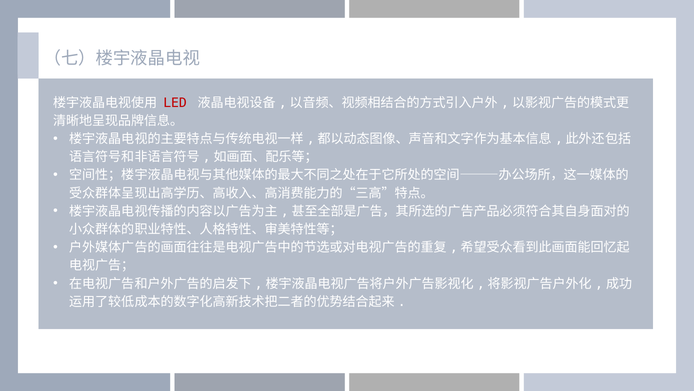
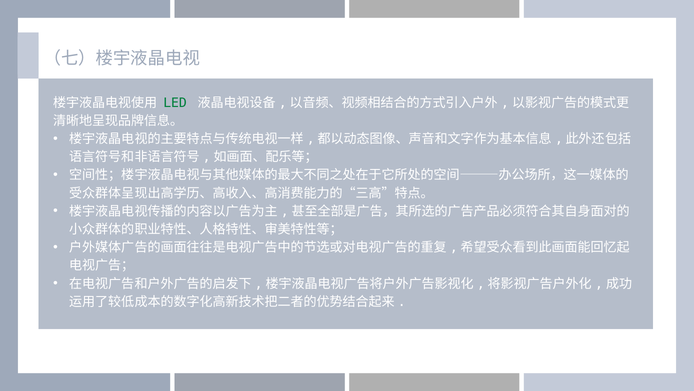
LED colour: red -> green (175, 103)
